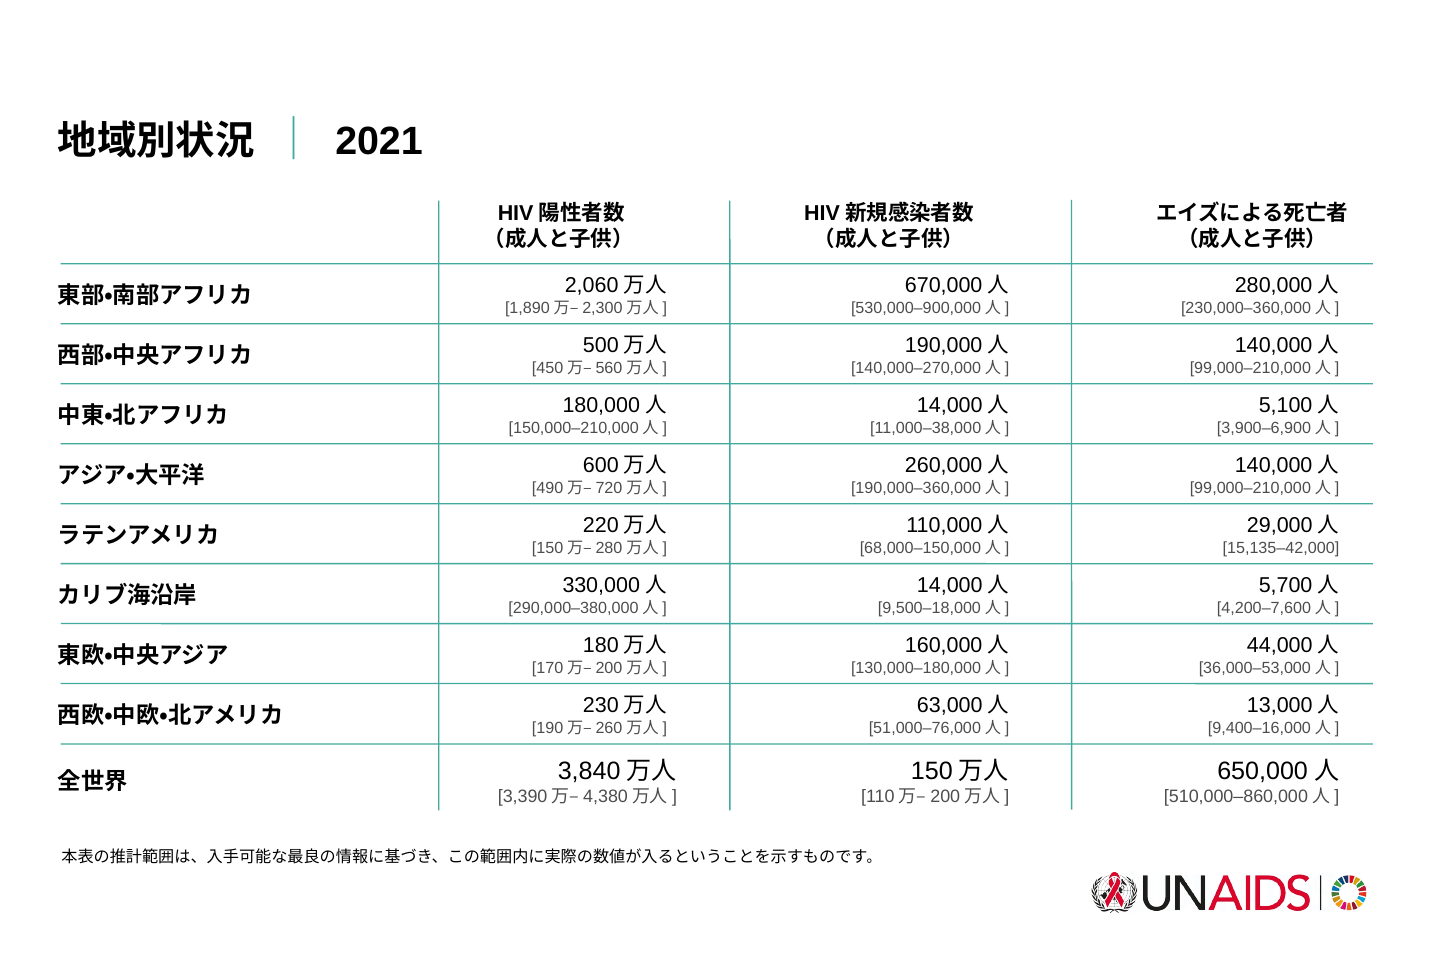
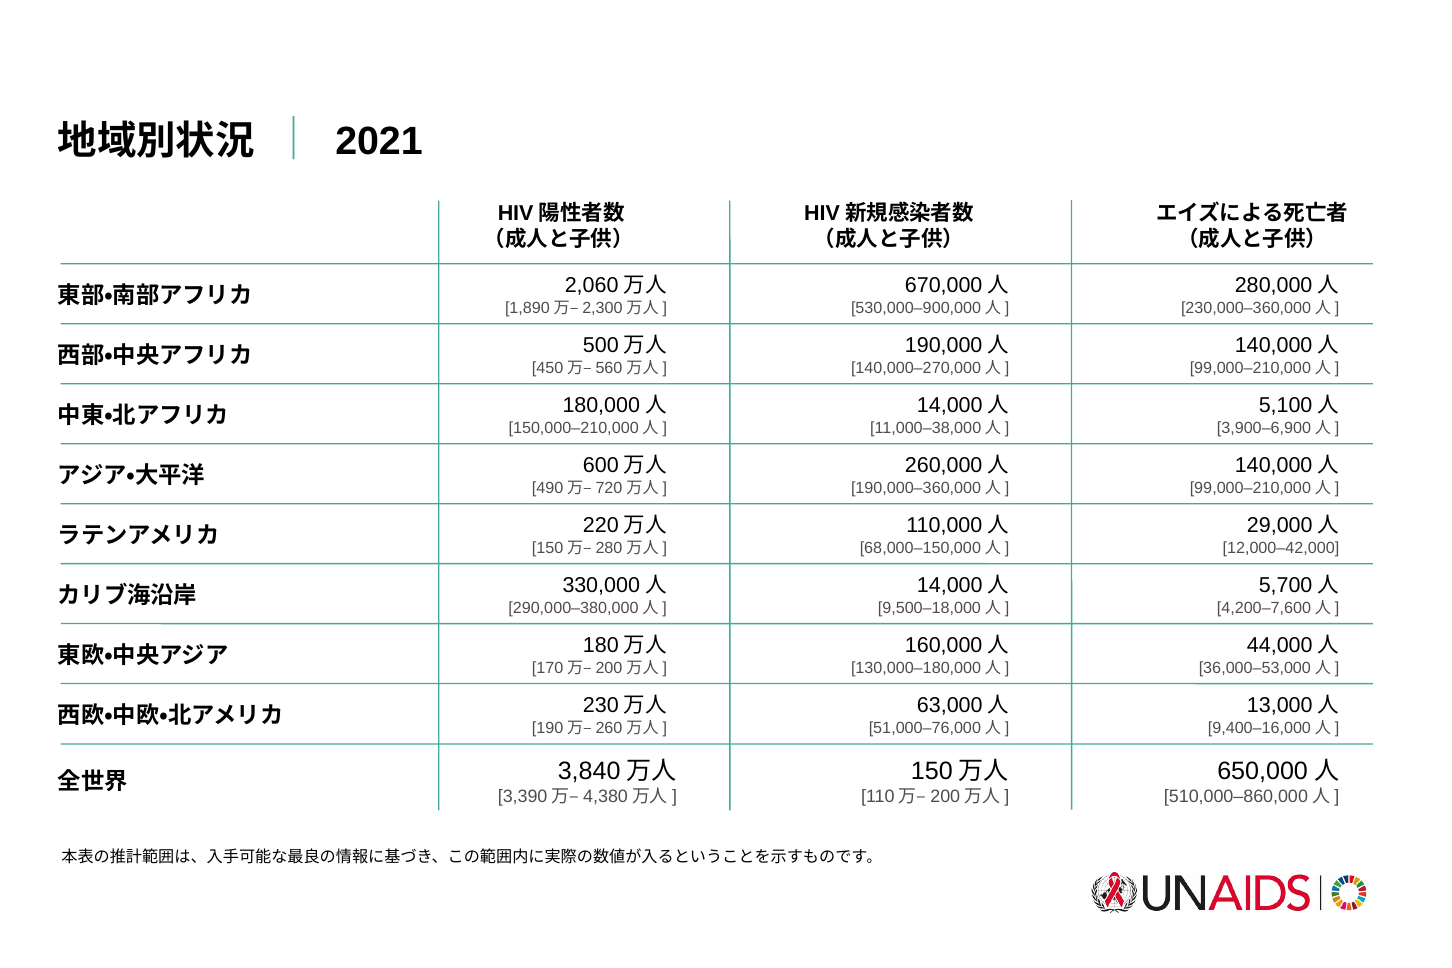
15,135–42,000: 15,135–42,000 -> 12,000–42,000 (1281, 548)
